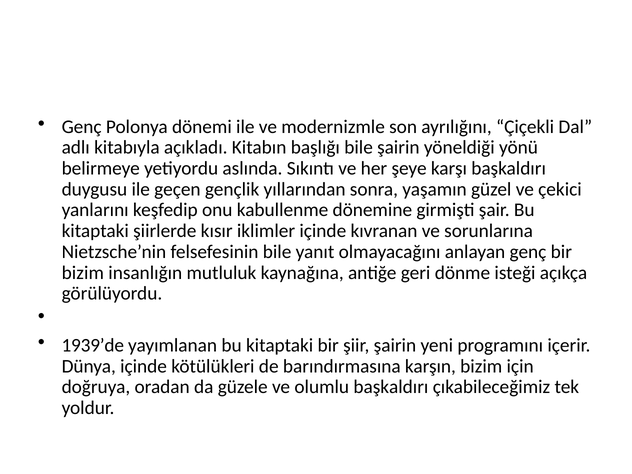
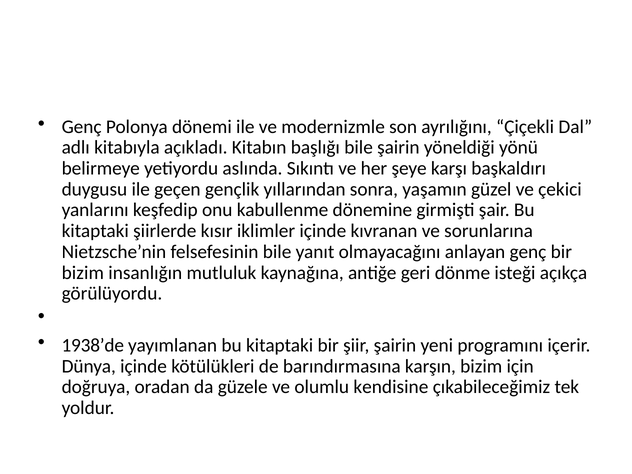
1939’de: 1939’de -> 1938’de (93, 345)
olumlu başkaldırı: başkaldırı -> kendisine (391, 387)
